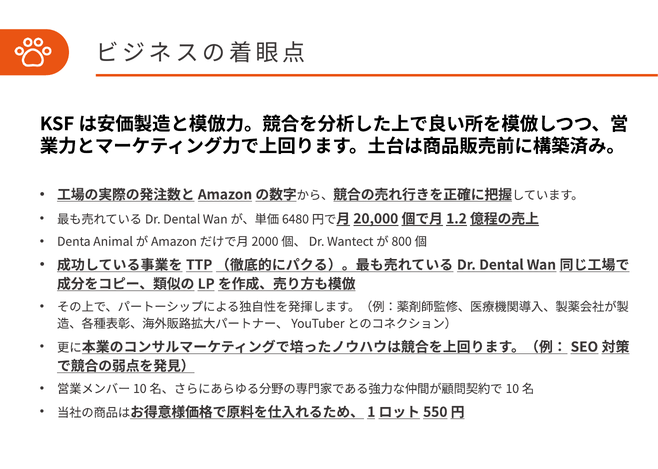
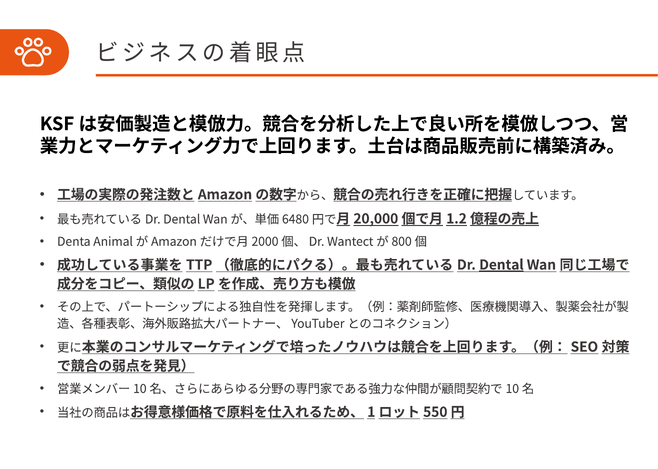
Dental underline: none -> present (501, 265)
